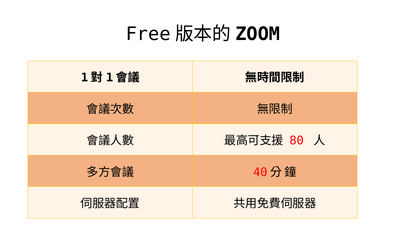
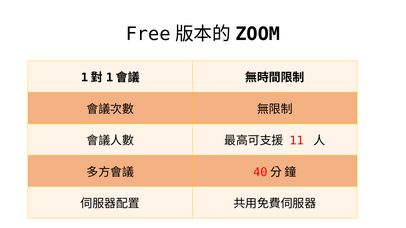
80: 80 -> 11 (297, 141)
